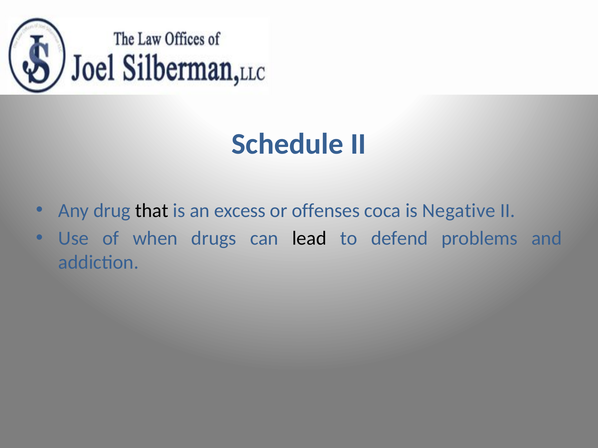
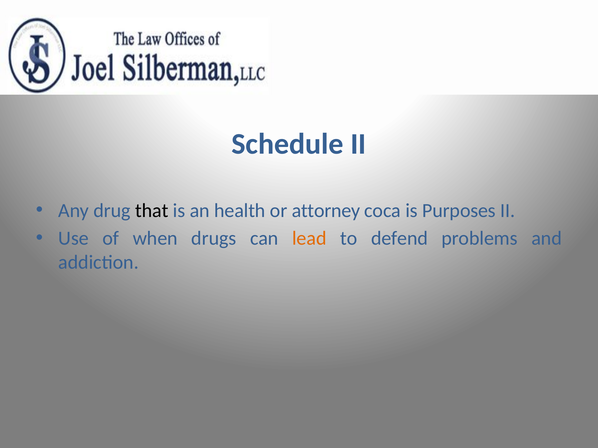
excess: excess -> health (240, 211)
offenses: offenses -> attorney (326, 211)
Negative: Negative -> Purposes (459, 211)
lead colour: black -> orange (309, 239)
